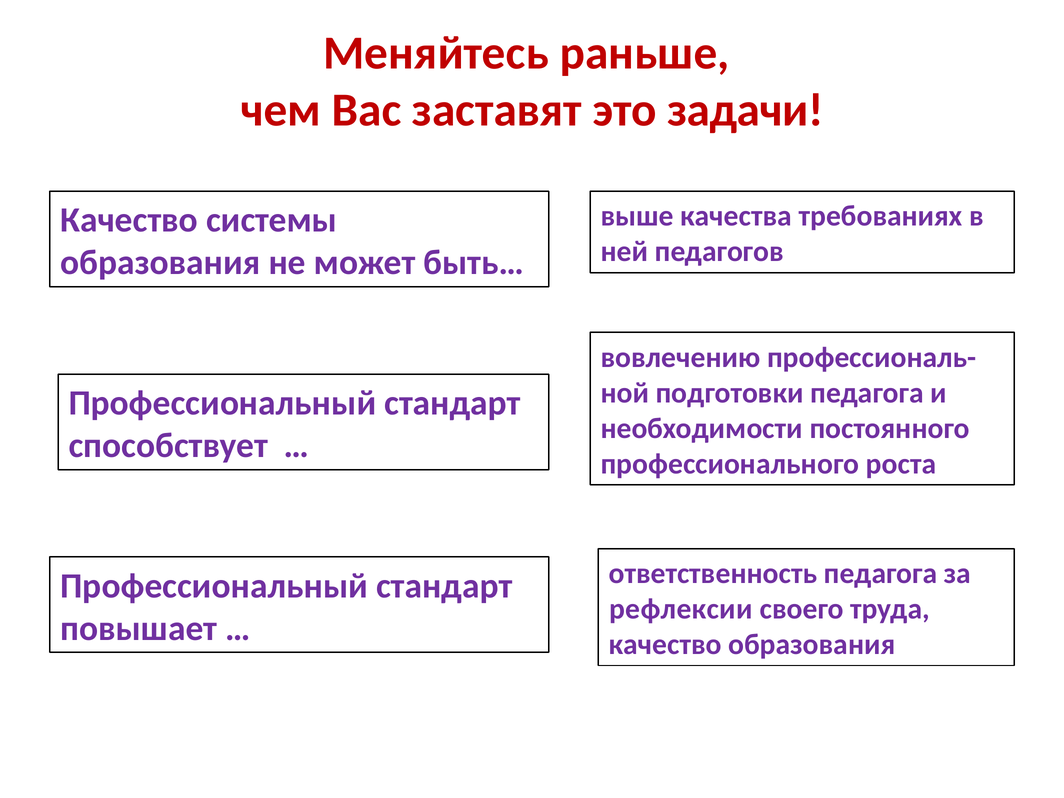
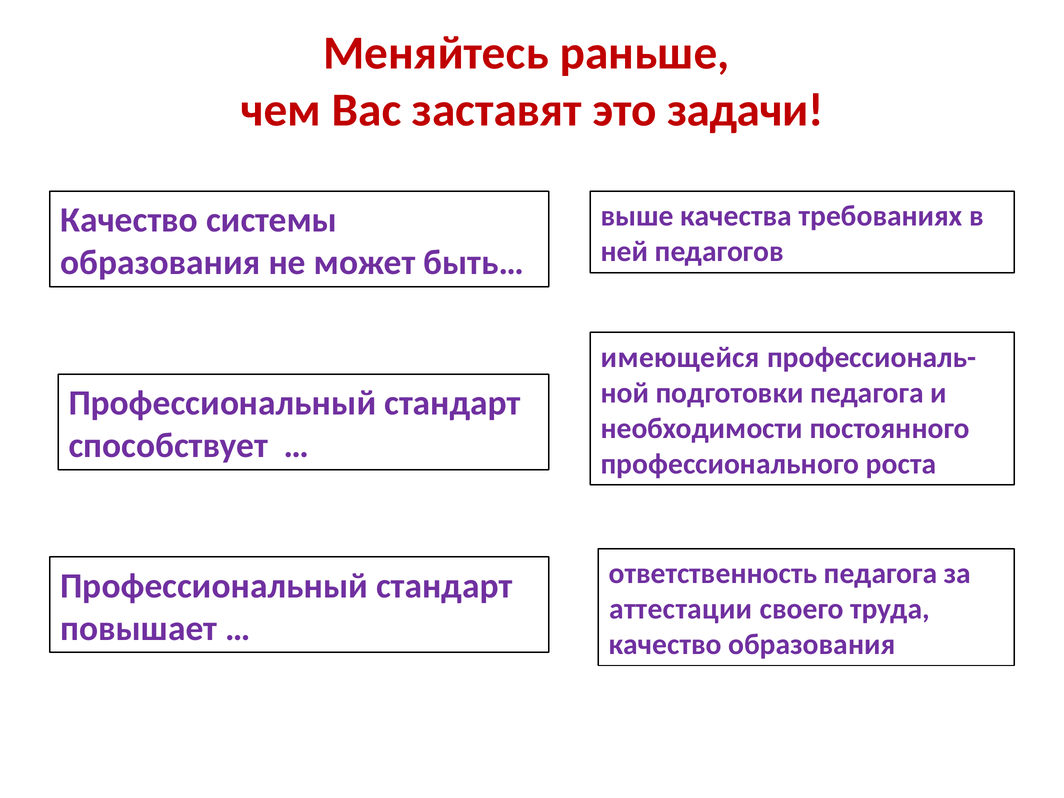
вовлечению: вовлечению -> имеющейся (680, 357)
рефлексии: рефлексии -> аттестации (681, 609)
